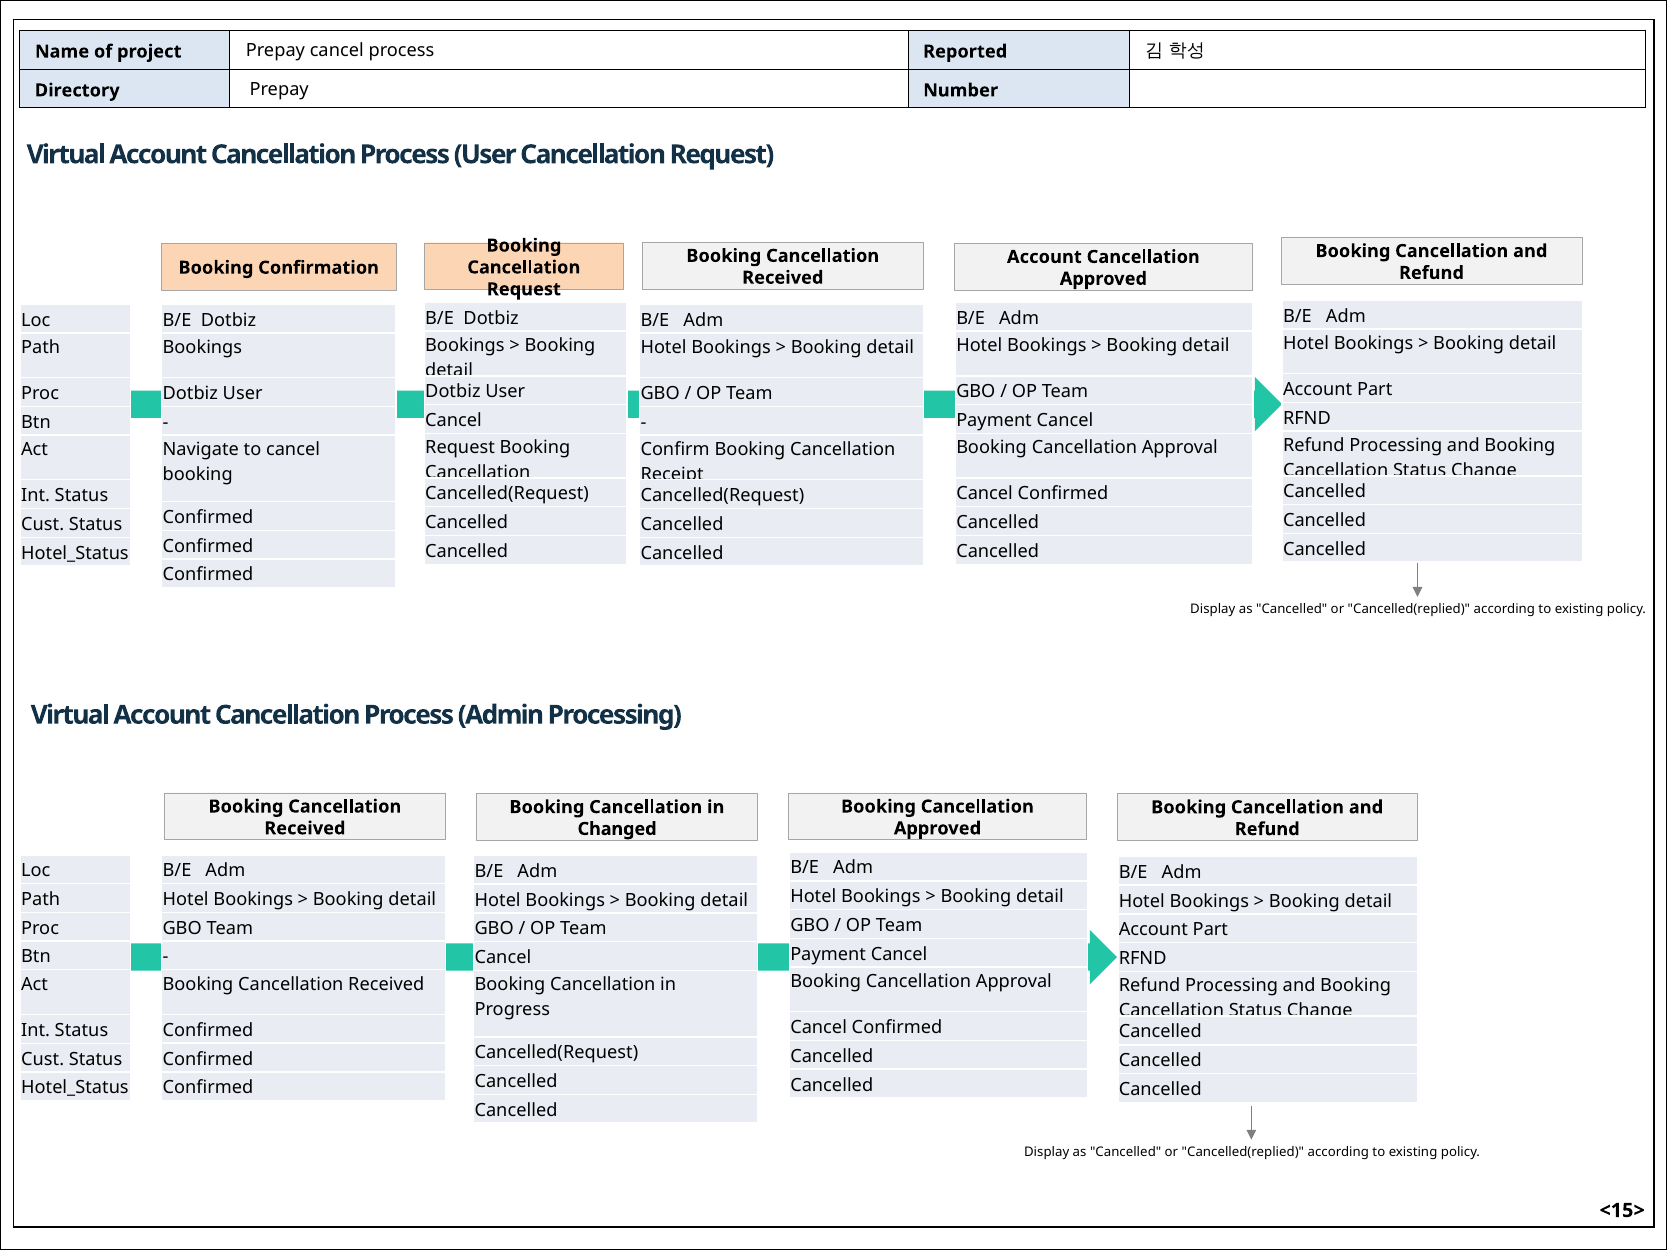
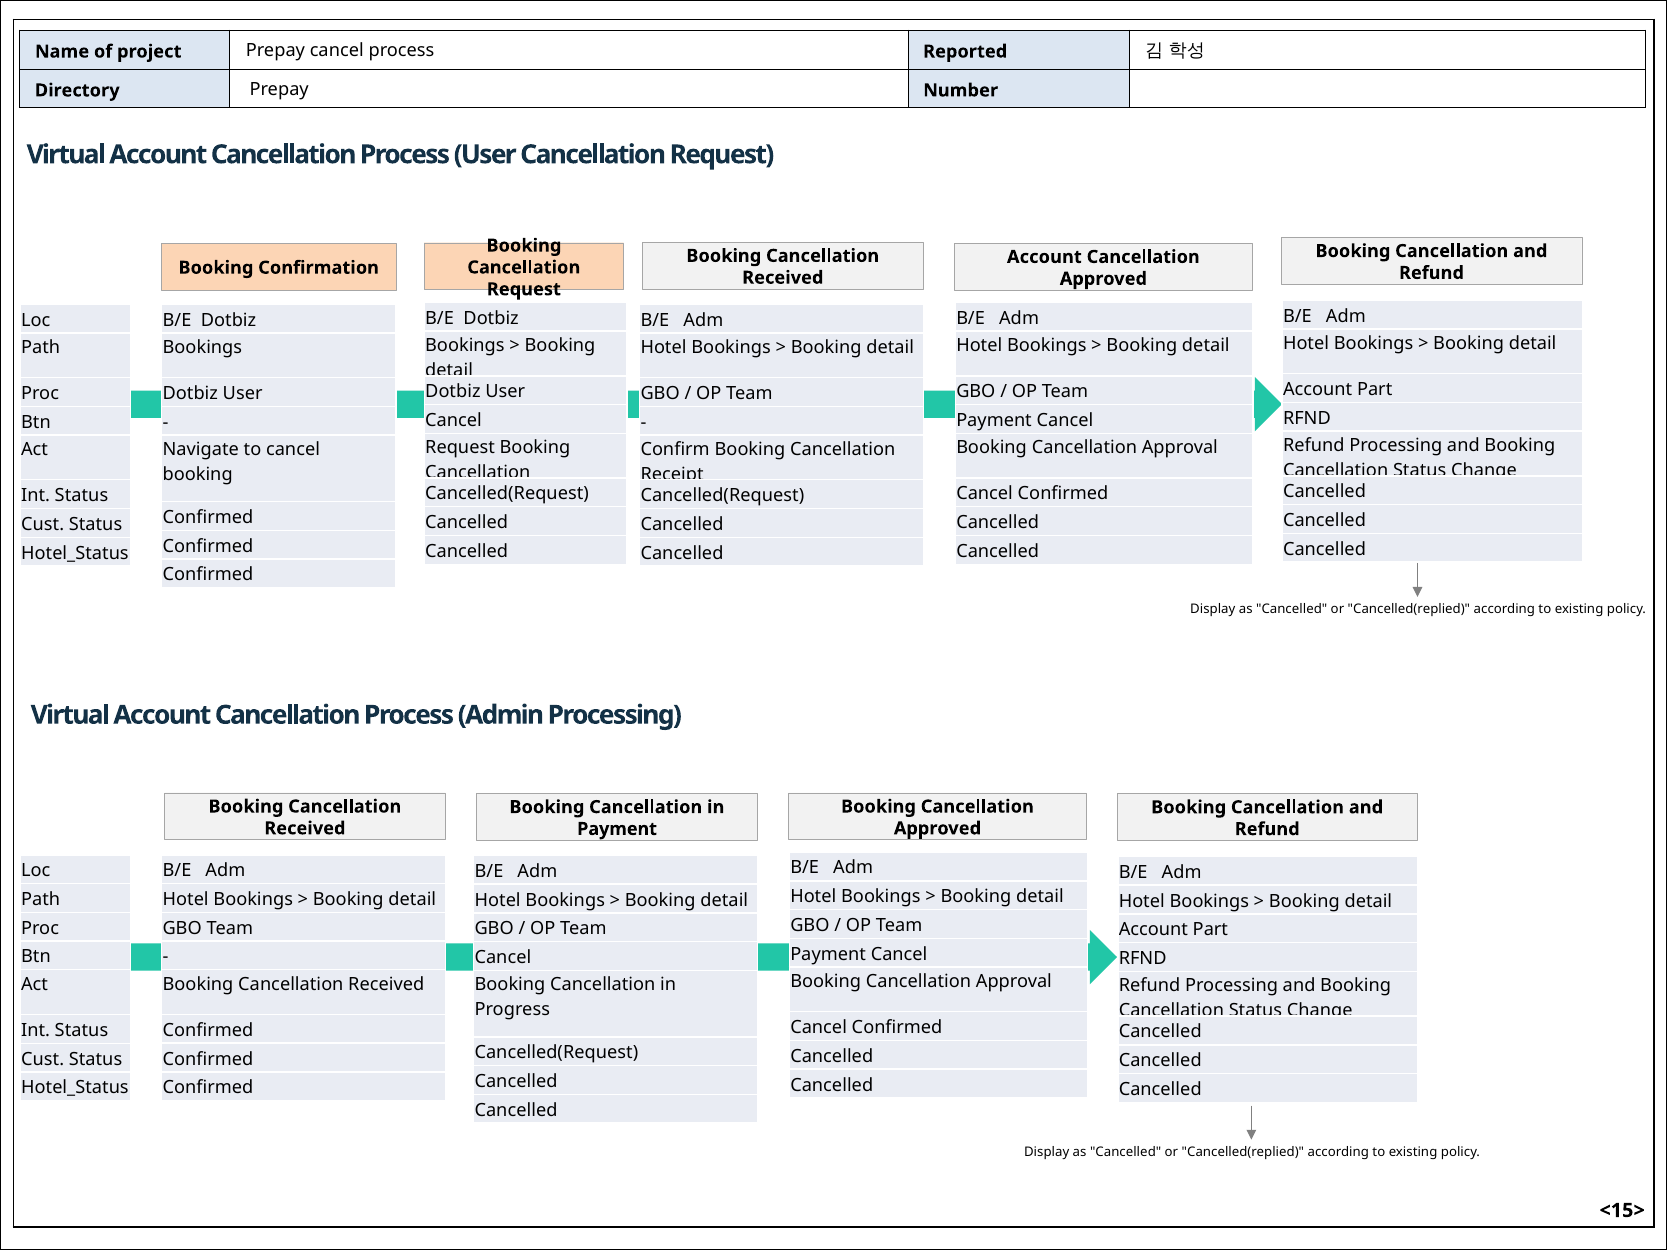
Changed: Changed -> Payment (617, 829)
